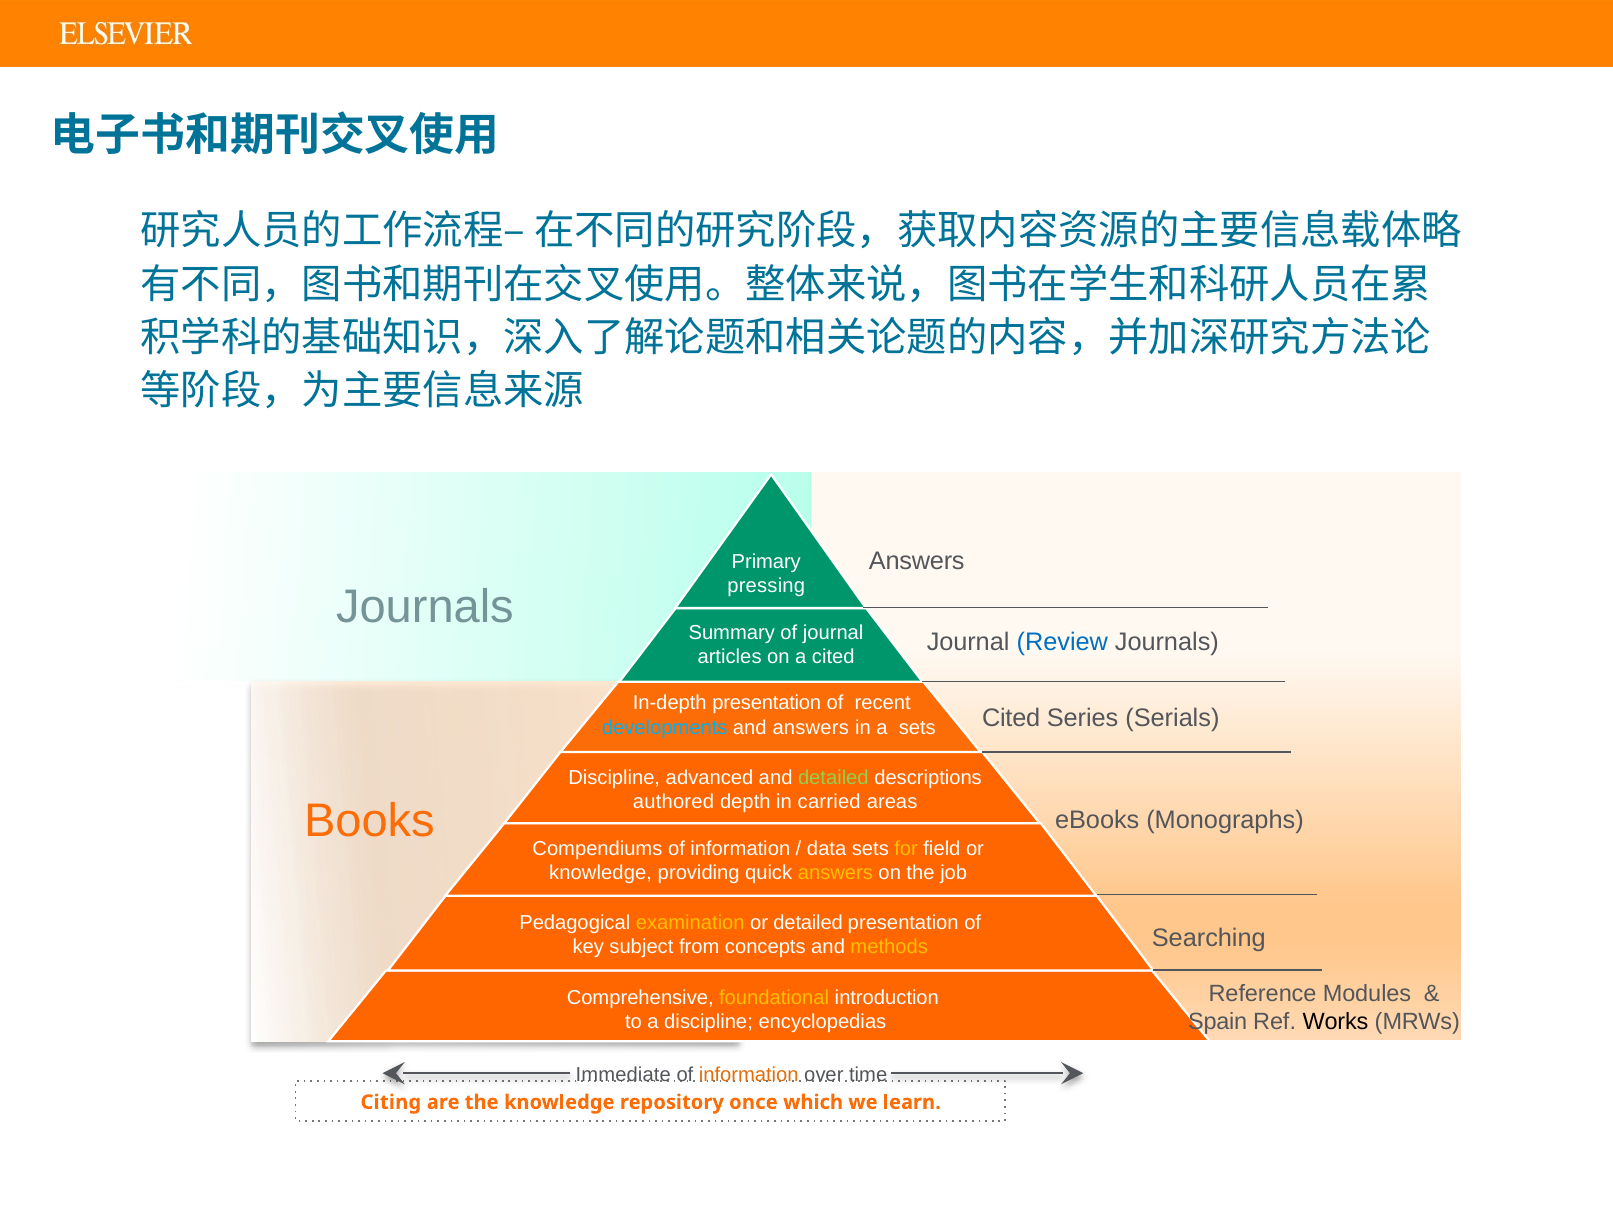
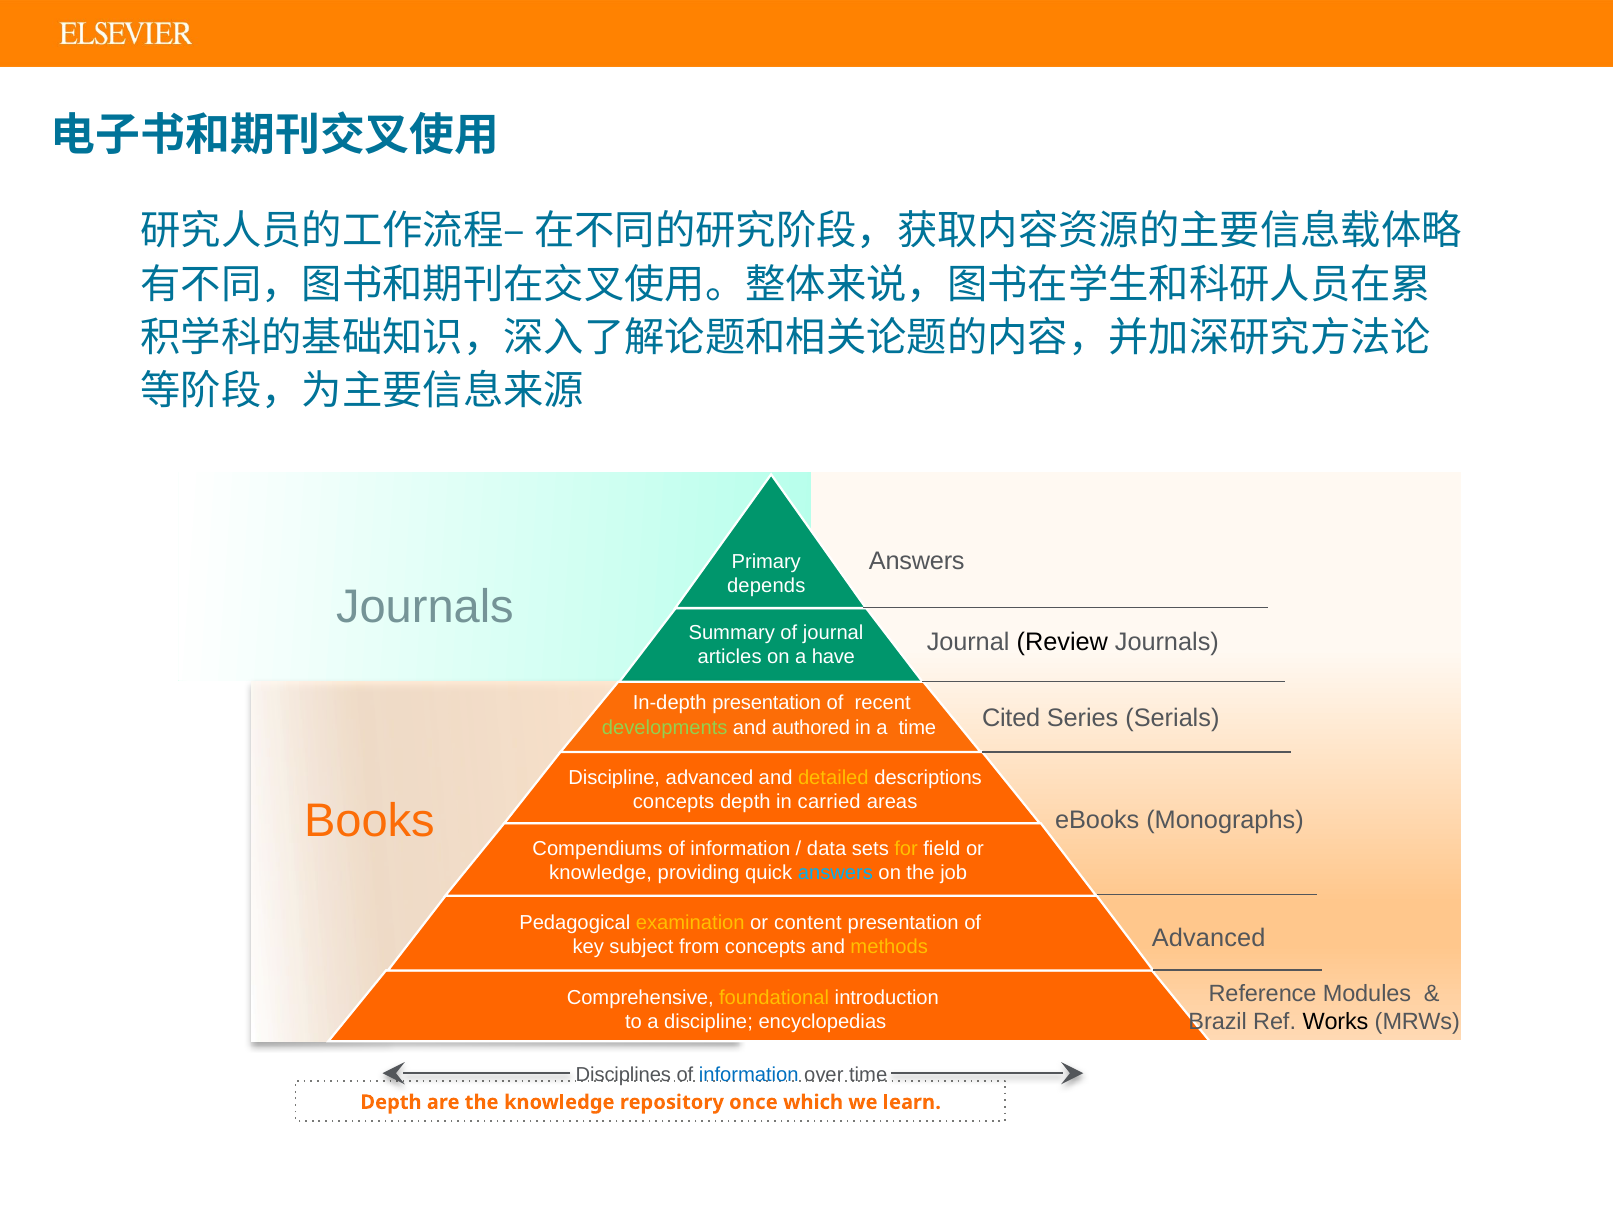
pressing: pressing -> depends (766, 586)
Review colour: blue -> black (1062, 642)
a cited: cited -> have (833, 657)
developments colour: light blue -> light green (665, 727)
and answers: answers -> authored (811, 727)
a sets: sets -> time (917, 727)
detailed colour: light green -> yellow (833, 777)
authored: authored -> concepts (674, 802)
answers colour: yellow -> light blue (835, 873)
or detailed: detailed -> content (808, 923)
Searching: Searching -> Advanced (1209, 938)
Spain: Spain -> Brazil (1218, 1022)
Immediate: Immediate -> Disciplines (623, 1074)
information colour: orange -> blue (749, 1074)
Citing: Citing -> Depth (391, 1102)
